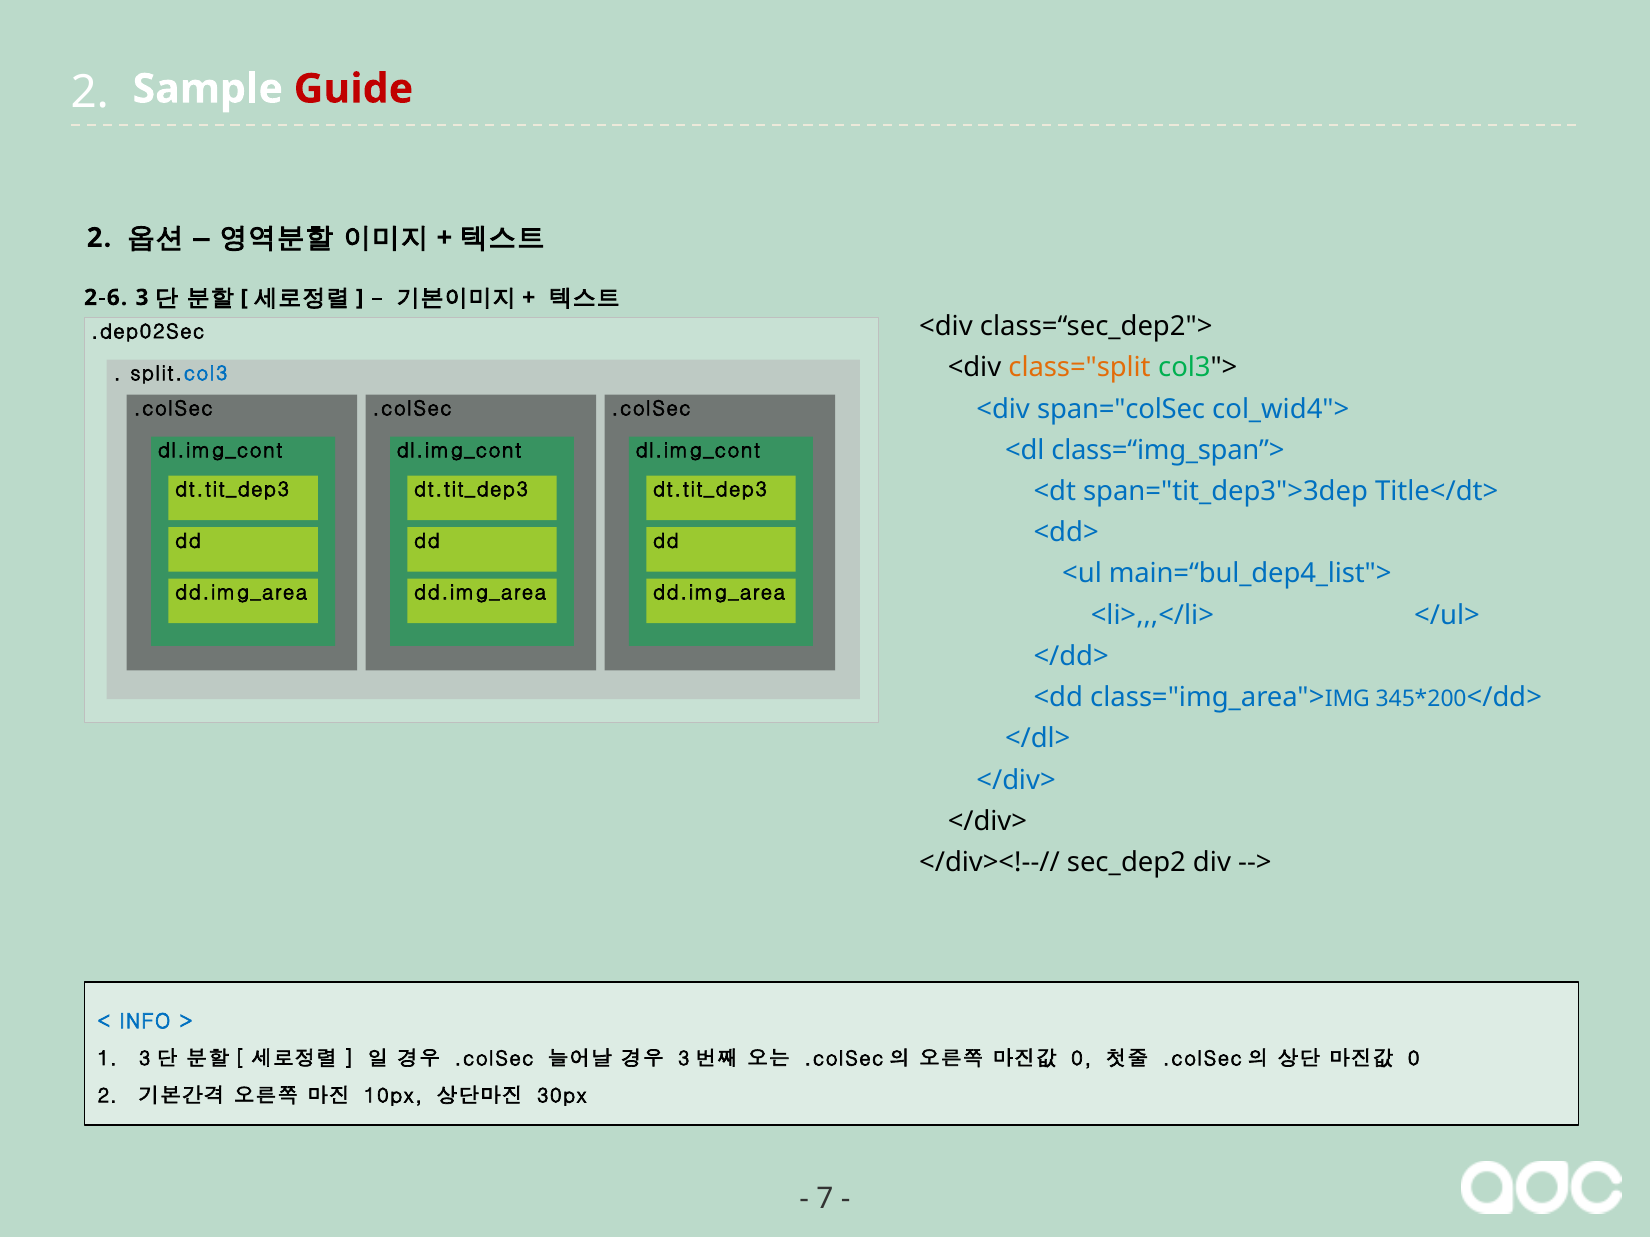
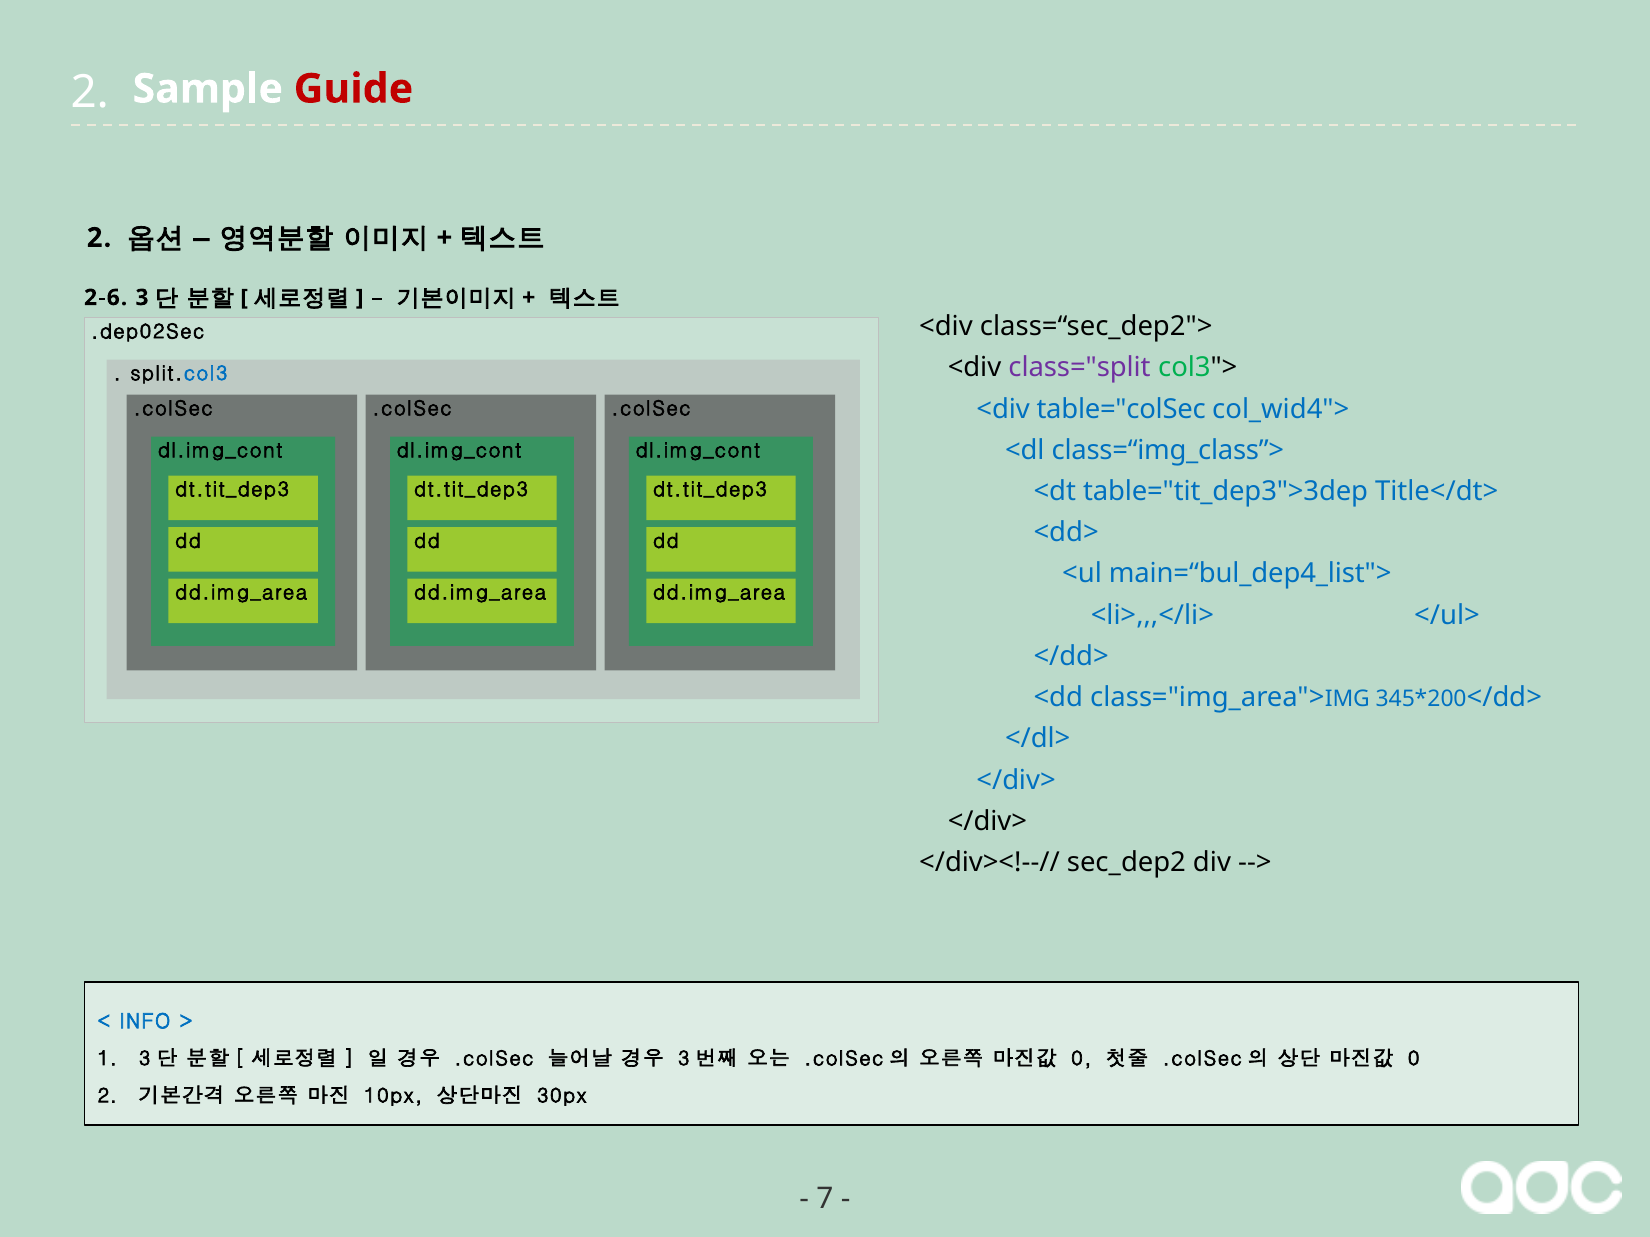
class="split colour: orange -> purple (1080, 368)
span="colSec: span="colSec -> table="colSec (1121, 409)
class=“img_span”>: class=“img_span”> -> class=“img_class”> (1168, 450)
span="tit_dep3">3dep: span="tit_dep3">3dep -> table="tit_dep3">3dep (1226, 492)
